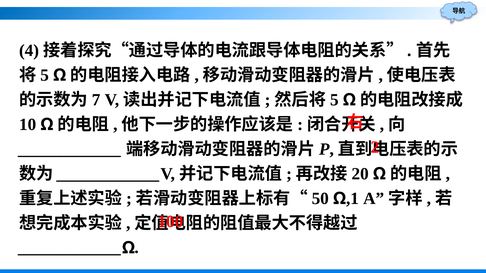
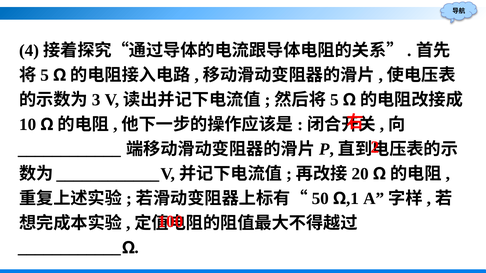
7: 7 -> 3 (96, 100)
